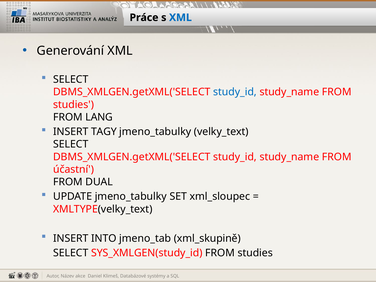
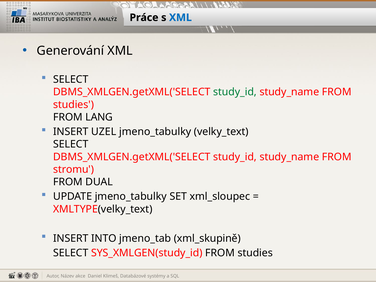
study_id colour: blue -> green (235, 92)
TAGY: TAGY -> UZEL (104, 132)
účastní: účastní -> stromu (74, 169)
